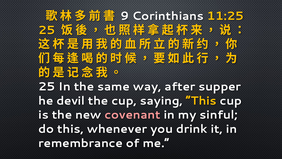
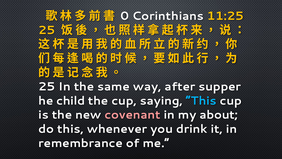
9: 9 -> 0 (125, 16)
devil: devil -> child (71, 101)
This colour: yellow -> light blue (201, 101)
sinful: sinful -> about (219, 115)
